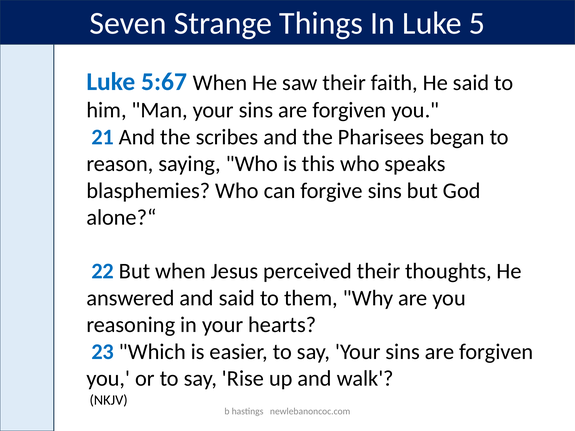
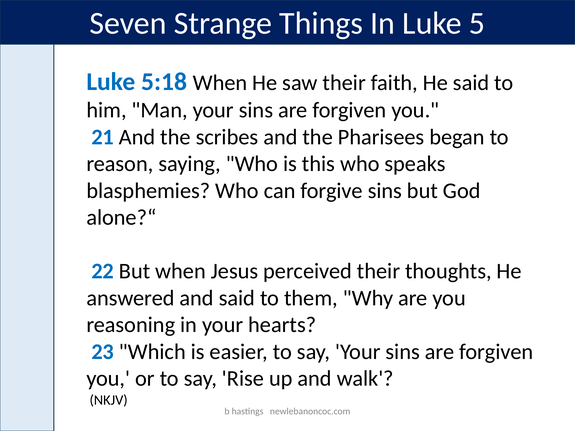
5:67: 5:67 -> 5:18 (164, 82)
